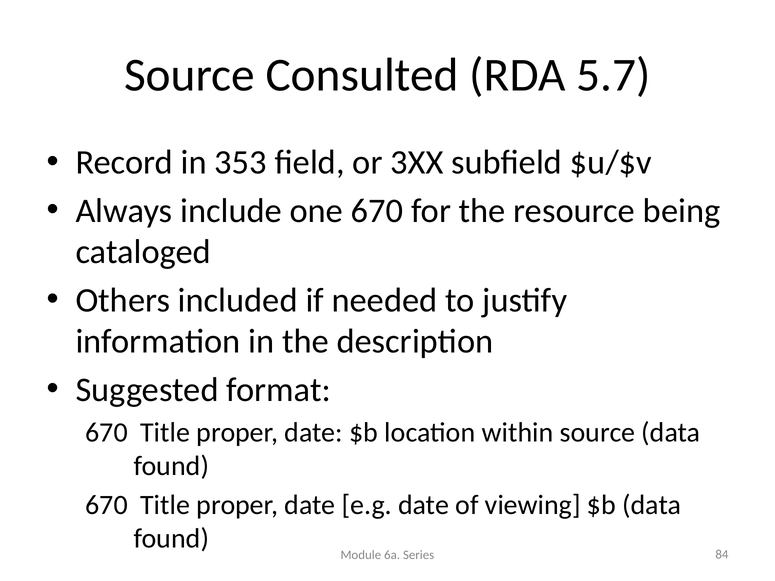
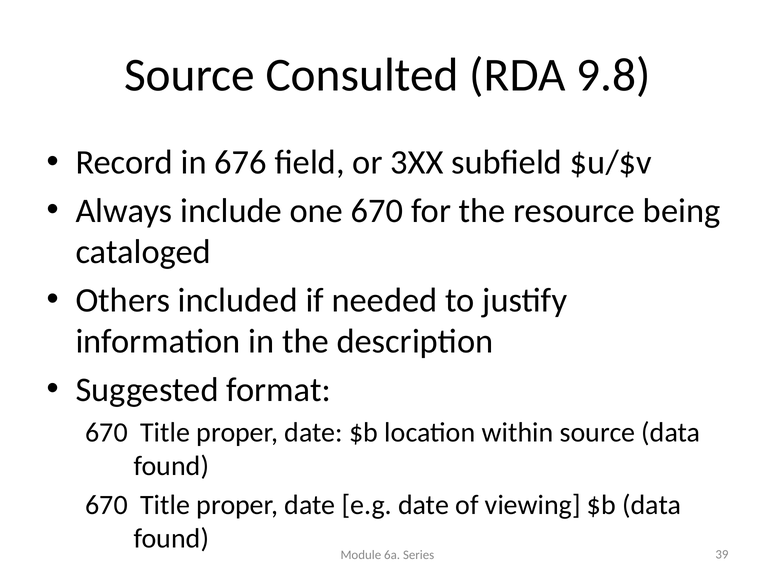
5.7: 5.7 -> 9.8 (613, 75)
353: 353 -> 676 (241, 163)
84: 84 -> 39 (722, 555)
